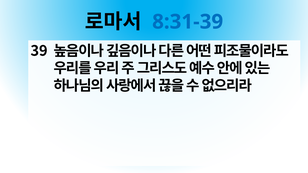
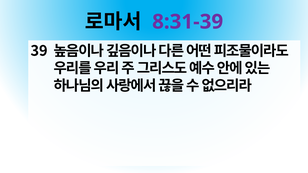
8:31-39 colour: blue -> purple (188, 22)
